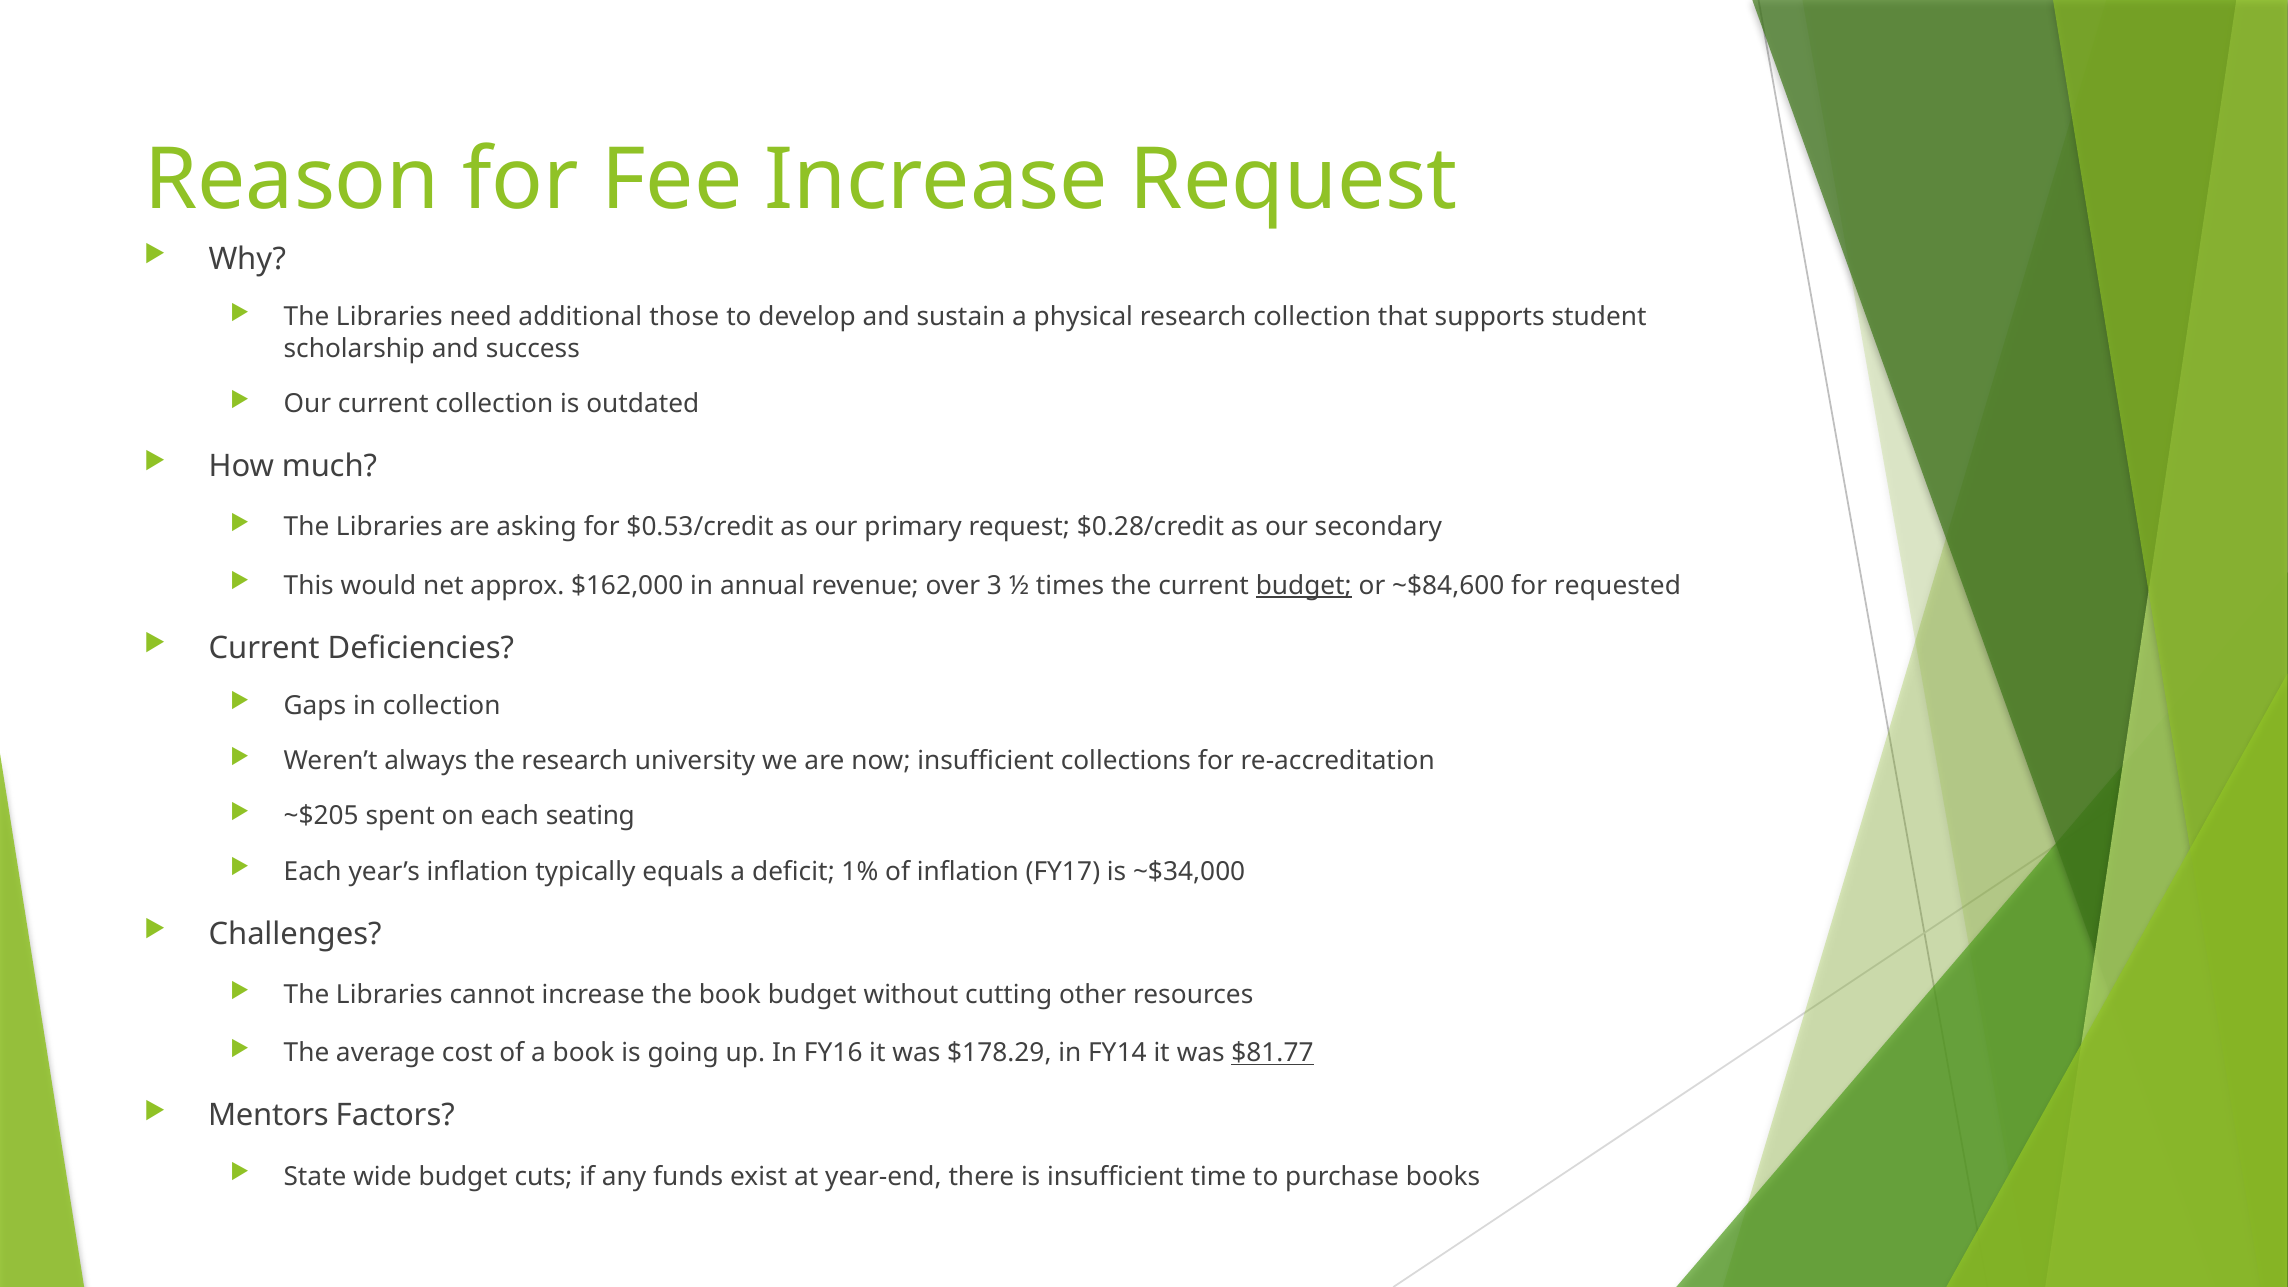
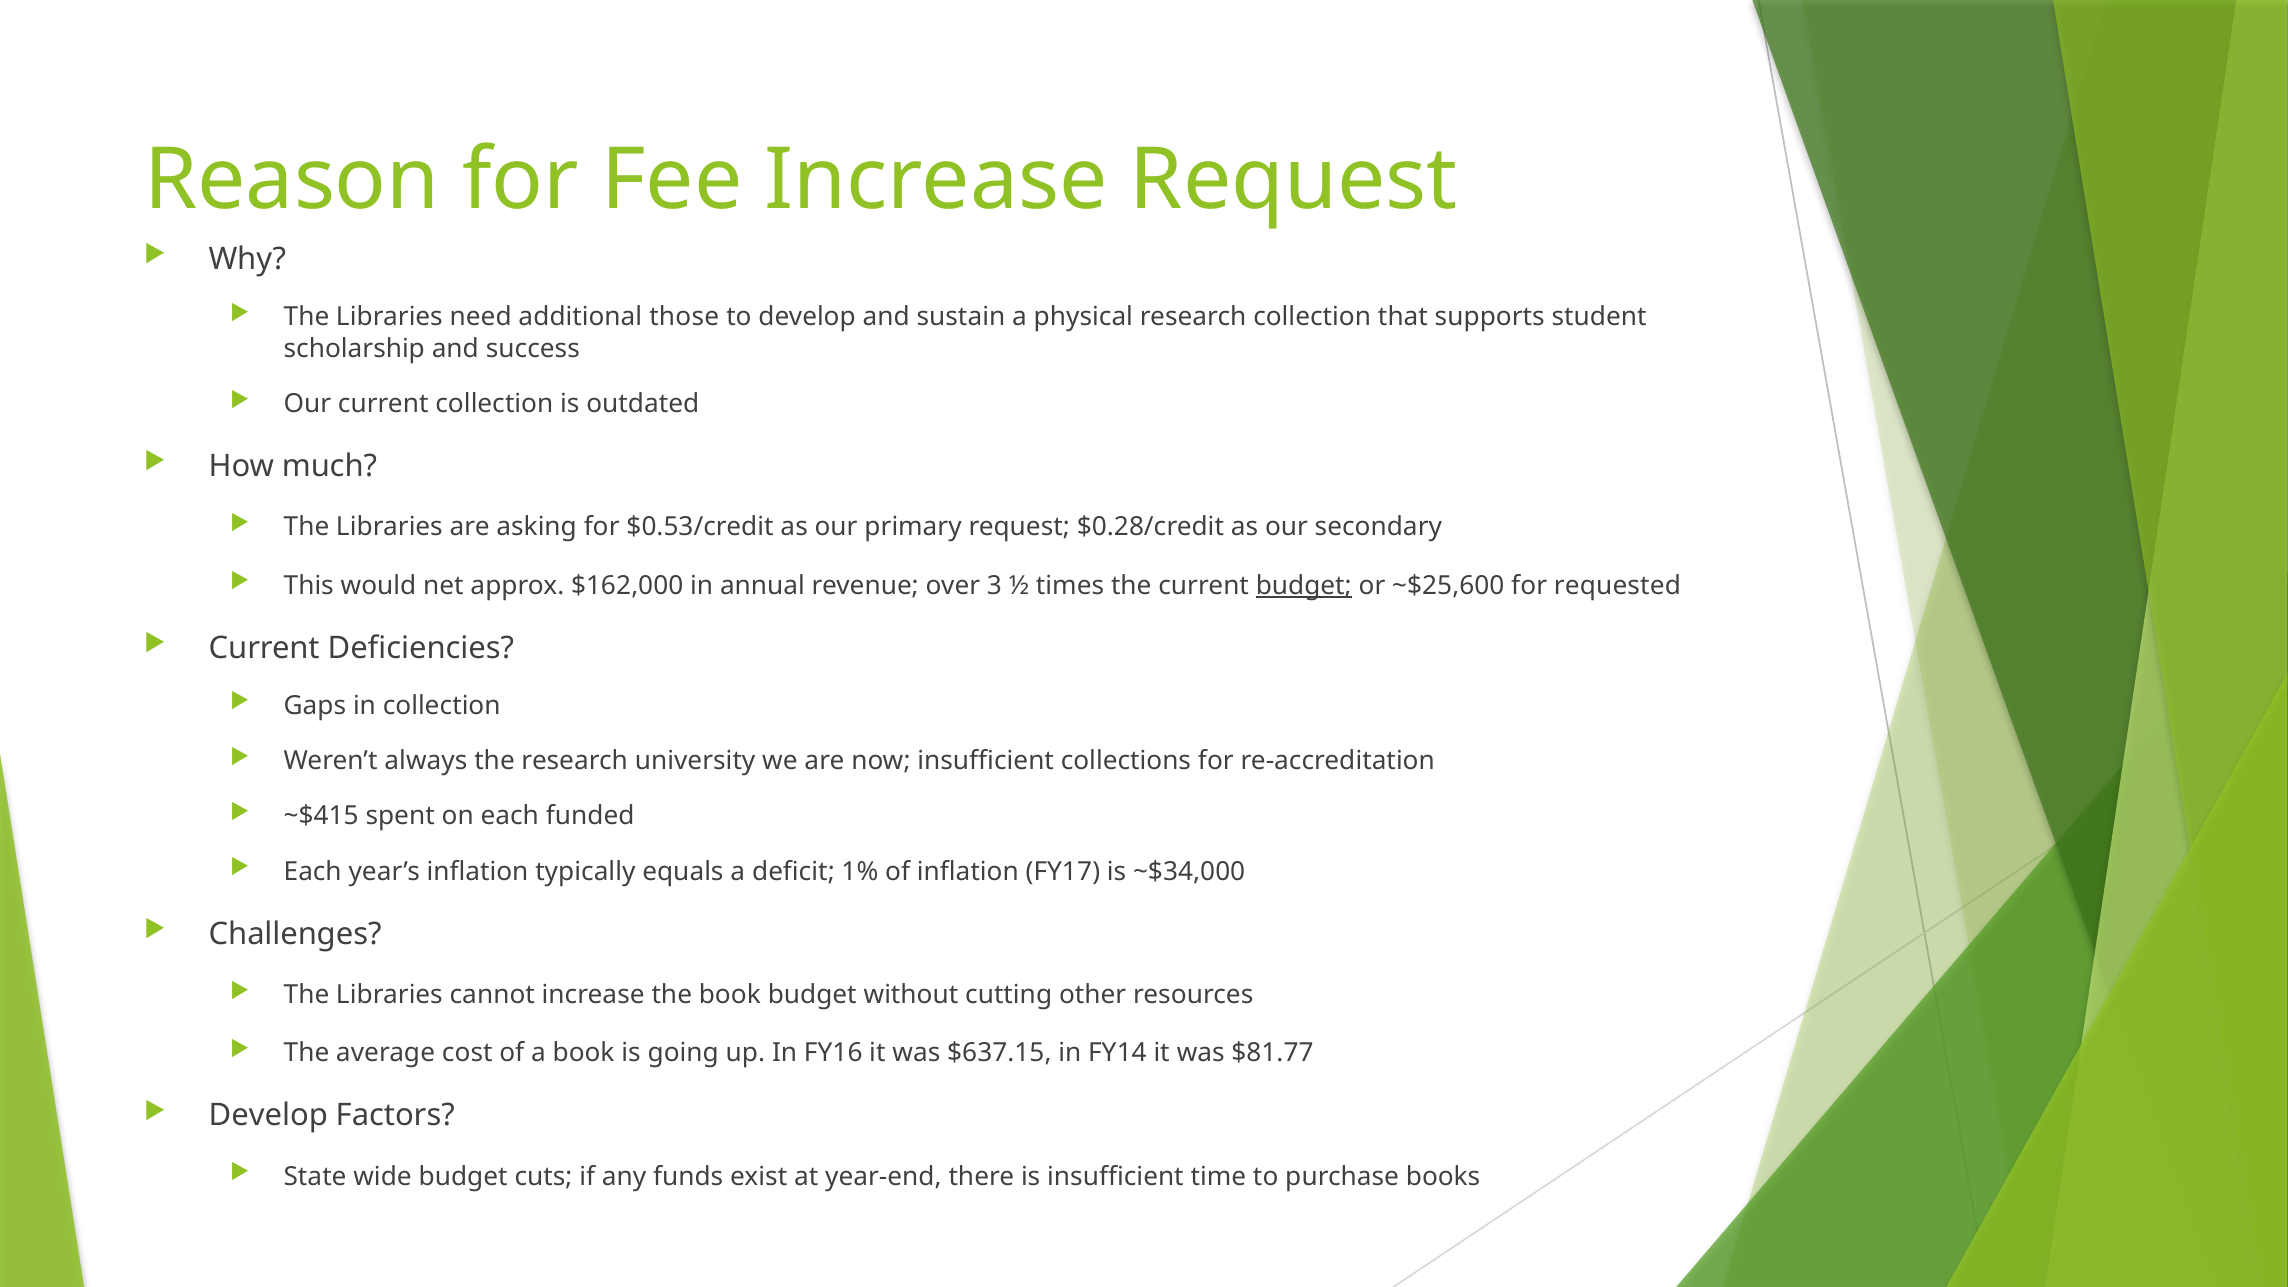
~$84,600: ~$84,600 -> ~$25,600 (1448, 586)
~$205: ~$205 -> ~$415 (321, 816)
seating: seating -> funded (590, 816)
$178.29: $178.29 -> $637.15 (999, 1053)
$81.77 underline: present -> none (1272, 1053)
Mentors: Mentors -> Develop (268, 1116)
